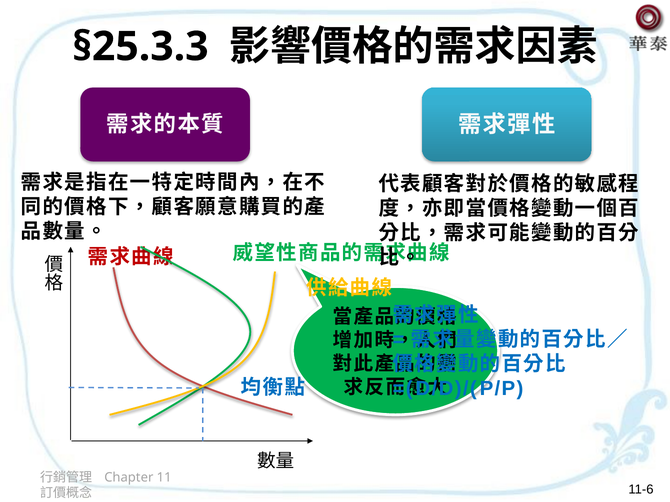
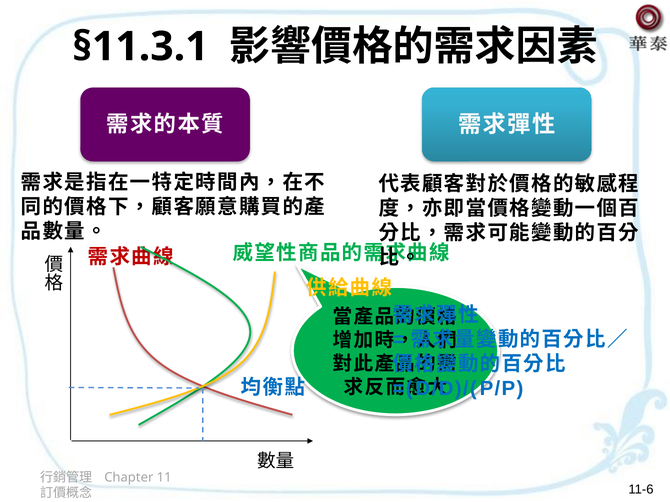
§25.3.3: §25.3.3 -> §11.3.1 (140, 47)
